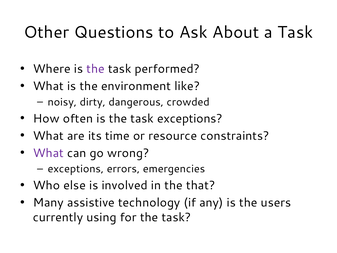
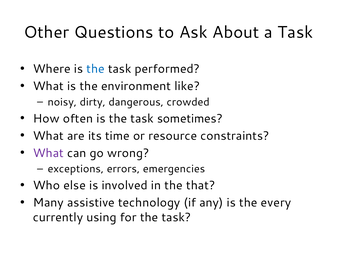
the colour: purple -> blue (96, 69)
task exceptions: exceptions -> sometimes (190, 118)
users: users -> every (276, 202)
